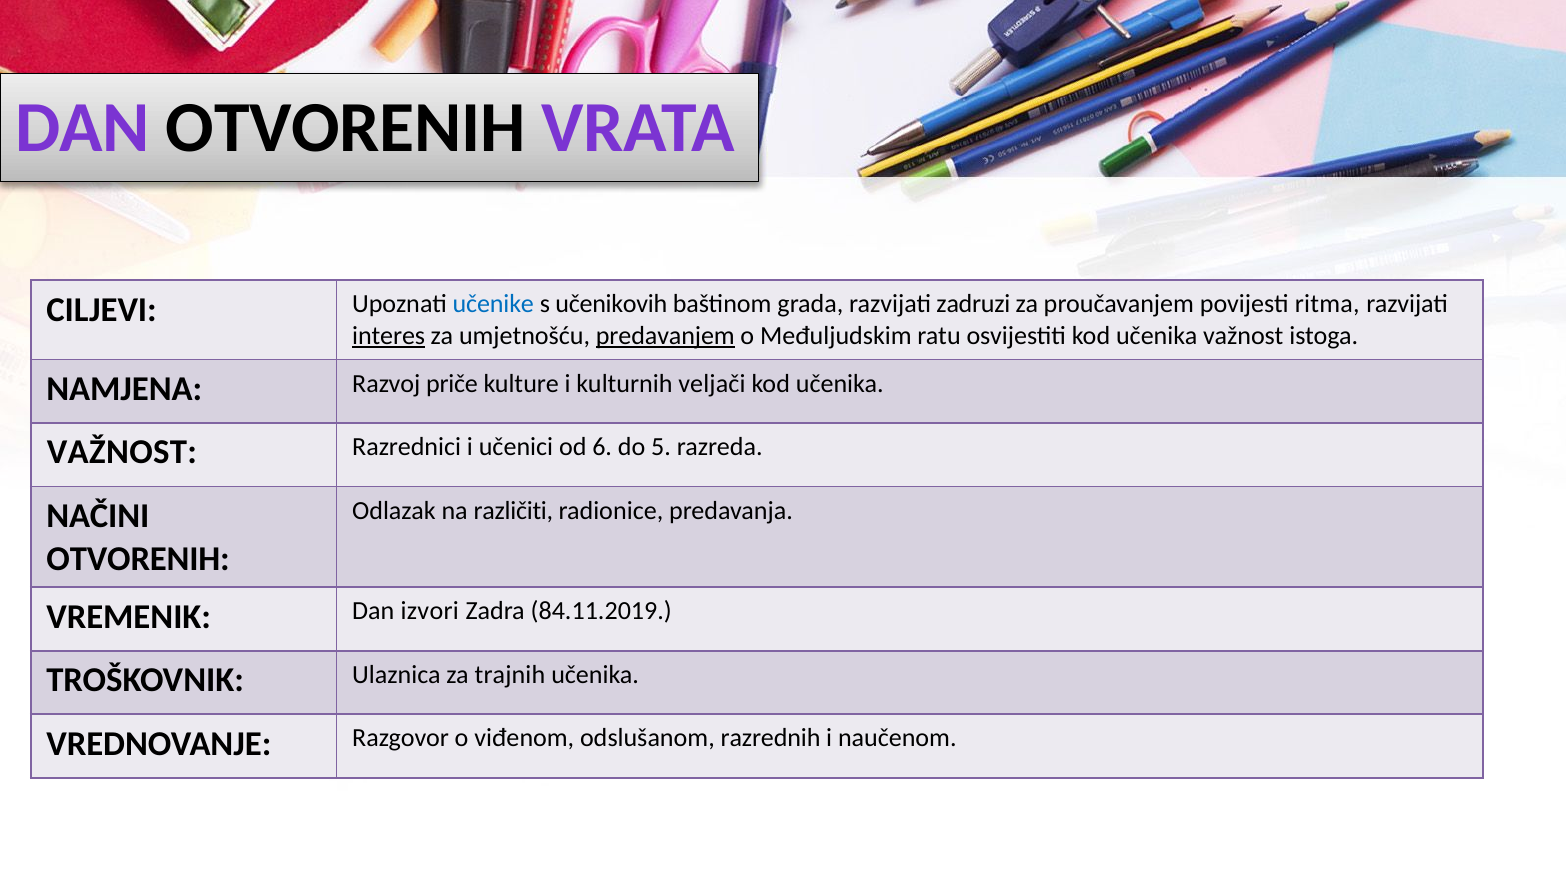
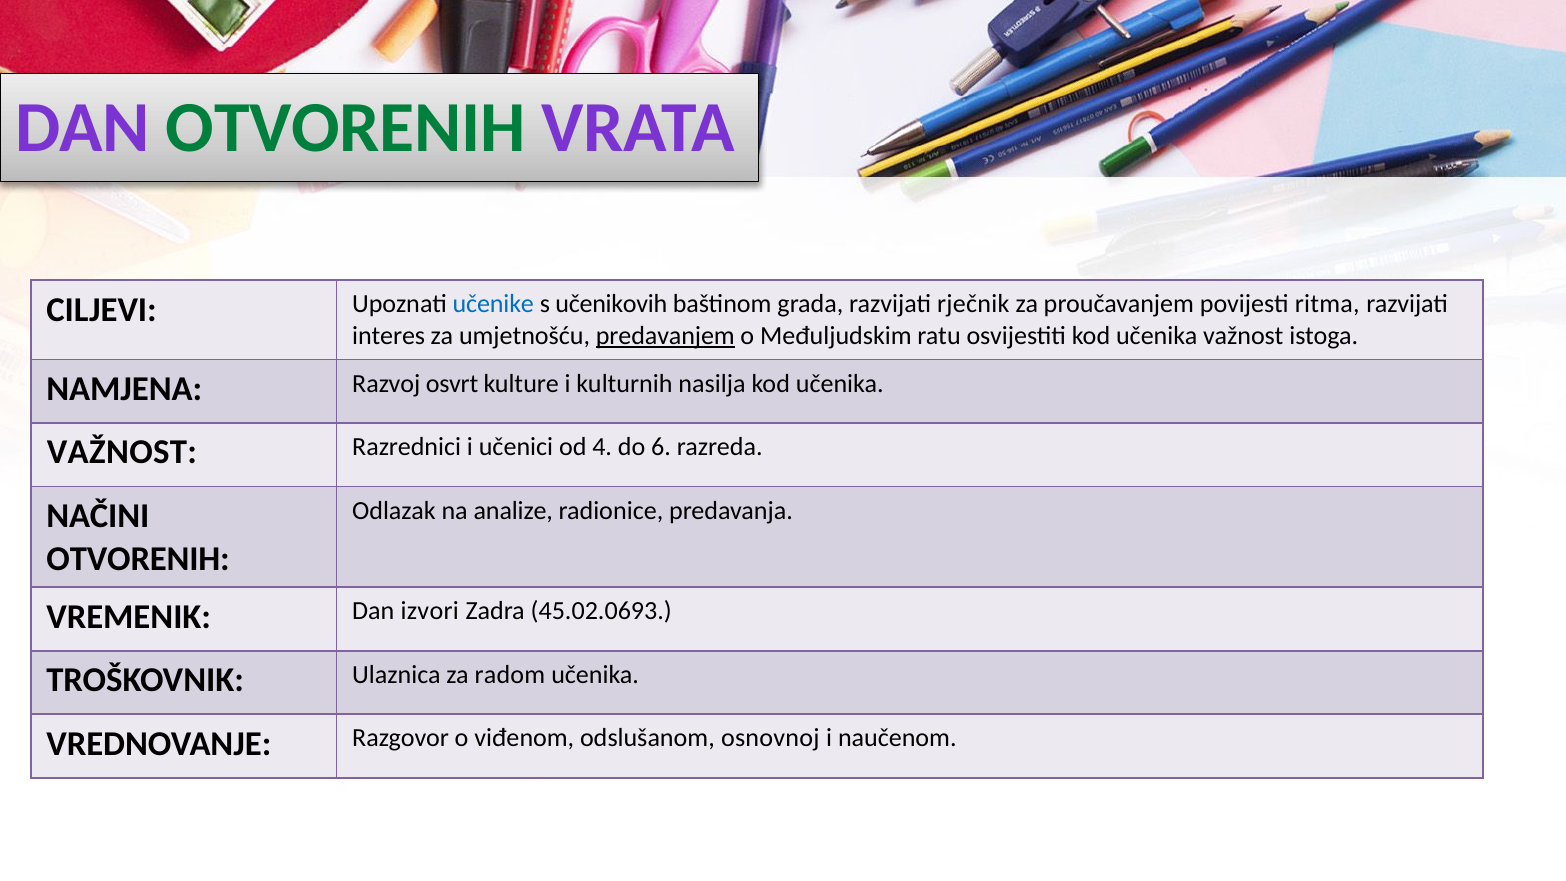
OTVORENIH colour: black -> green (346, 128)
zadruzi: zadruzi -> rječnik (973, 304)
interes underline: present -> none (389, 336)
priče: priče -> osvrt (452, 383)
veljači: veljači -> nasilja (712, 383)
6: 6 -> 4 (602, 447)
5: 5 -> 6 (661, 447)
različiti: različiti -> analize (513, 510)
84.11.2019: 84.11.2019 -> 45.02.0693 (601, 611)
trajnih: trajnih -> radom (510, 675)
razrednih: razrednih -> osnovnoj (770, 738)
